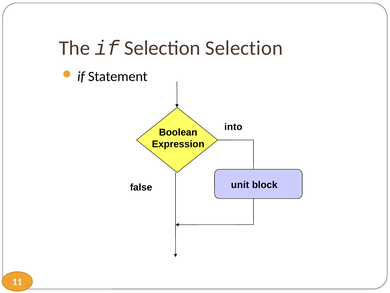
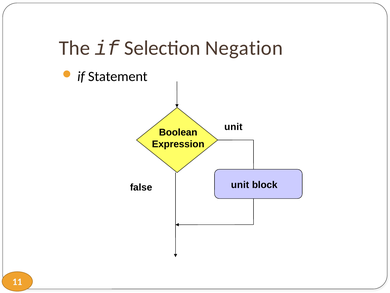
Selection Selection: Selection -> Negation (244, 48)
into: into -> unit (233, 127)
